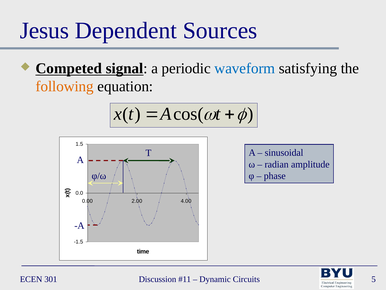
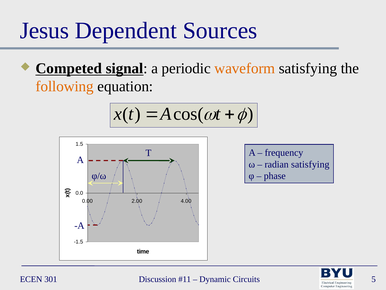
waveform colour: blue -> orange (245, 68)
sinusoidal: sinusoidal -> frequency (284, 152)
radian amplitude: amplitude -> satisfying (310, 164)
